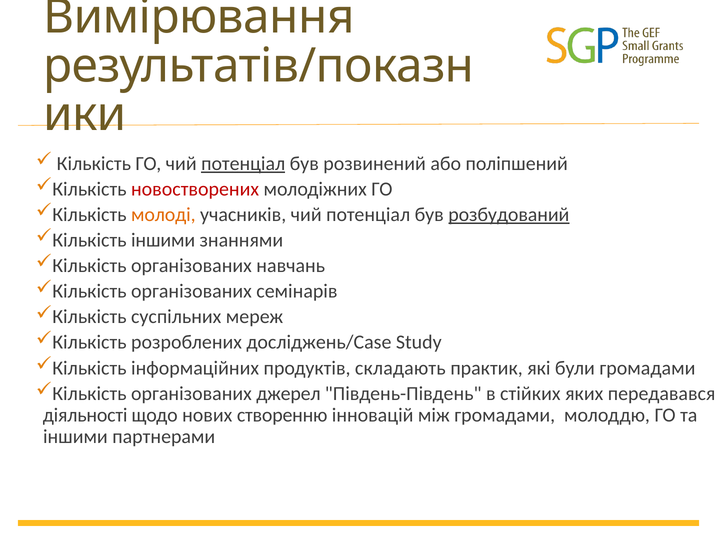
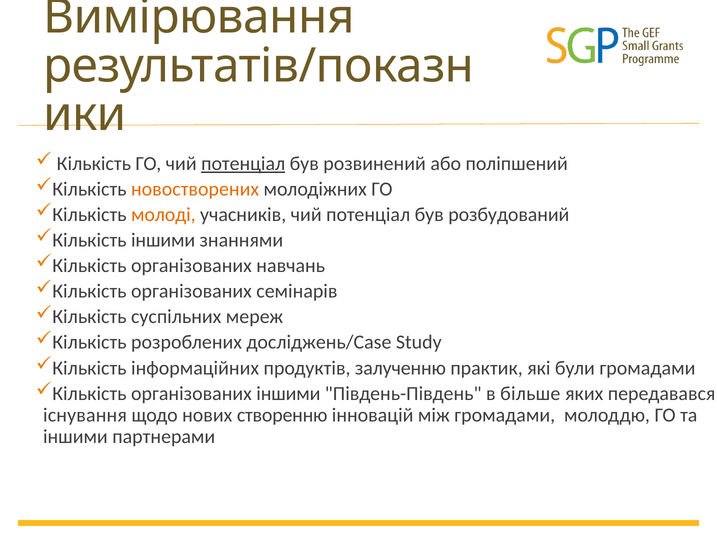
новостворених colour: red -> orange (195, 189)
розбудований underline: present -> none (509, 215)
складають: складають -> залученню (400, 368)
організованих джерел: джерел -> іншими (288, 393)
стійких: стійких -> більше (530, 393)
діяльності: діяльності -> існування (85, 415)
